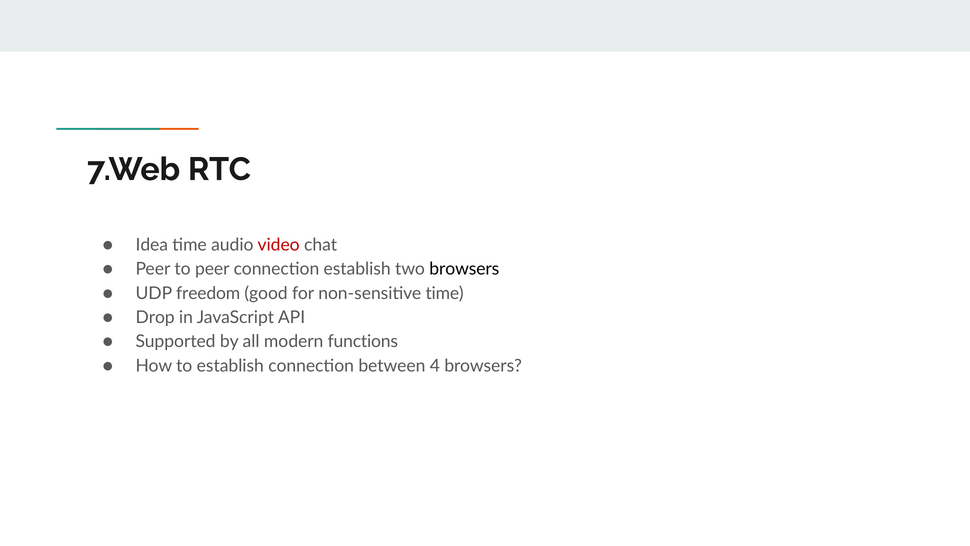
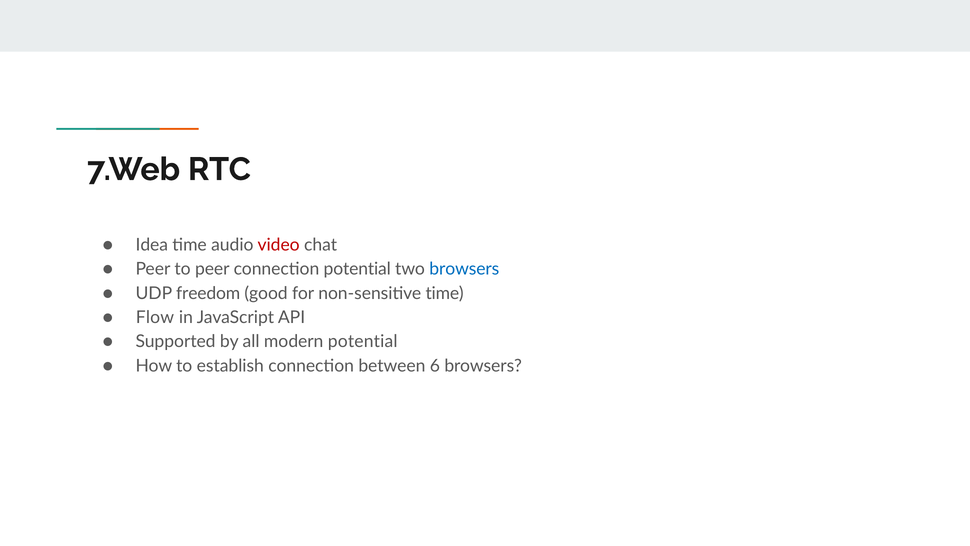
connection establish: establish -> potential (357, 269)
browsers colour: black -> blue (464, 269)
Drop: Drop -> Flow (155, 317)
modern functions: functions -> potential (363, 341)
4: 4 -> 6 (435, 366)
